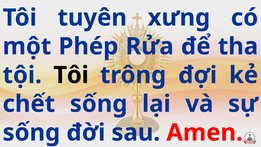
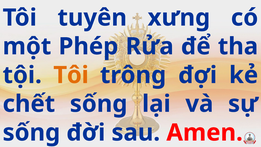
Tôi colour: black -> orange (71, 75)
